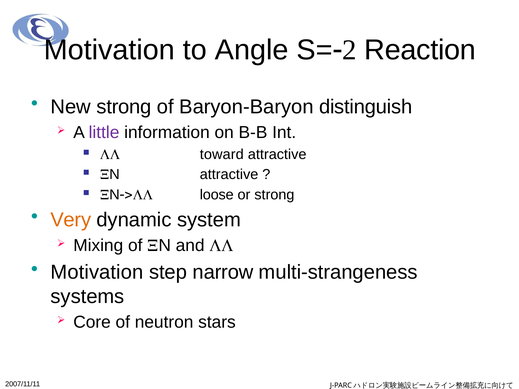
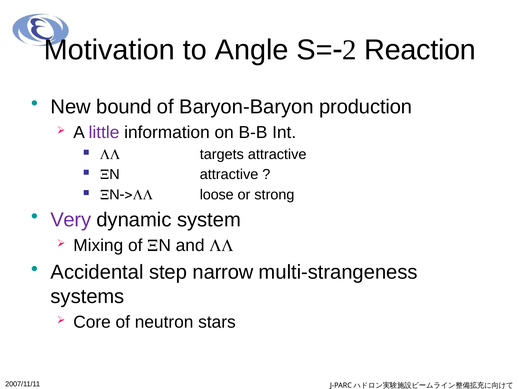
New strong: strong -> bound (124, 107)
distinguish: distinguish -> production (366, 107)
toward: toward -> targets (222, 154)
Very colour: orange -> purple (71, 220)
Motivation: Motivation -> Accidental (97, 272)
